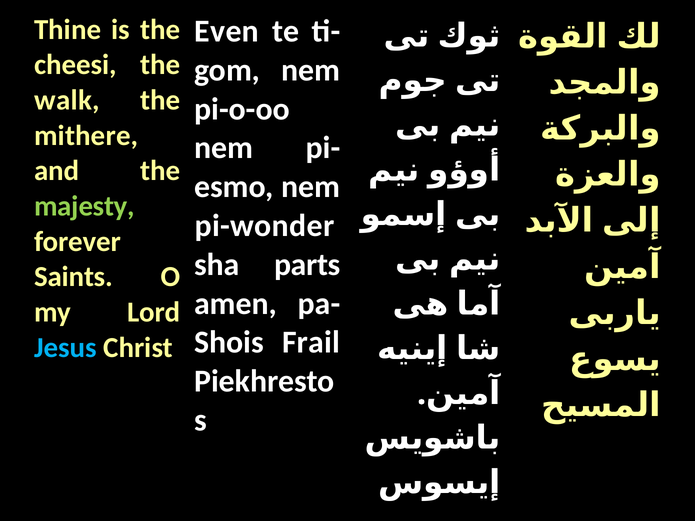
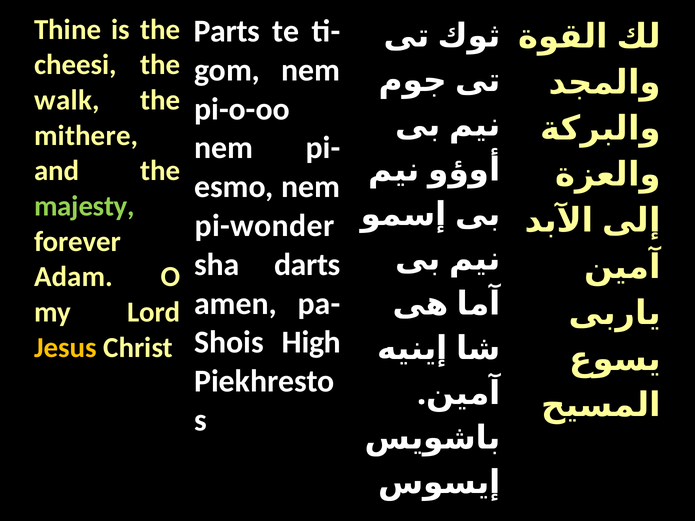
Even: Even -> Parts (227, 31)
parts: parts -> darts (307, 265)
Saints: Saints -> Adam (73, 277)
Frail: Frail -> High (311, 343)
Jesus colour: light blue -> yellow (65, 348)
